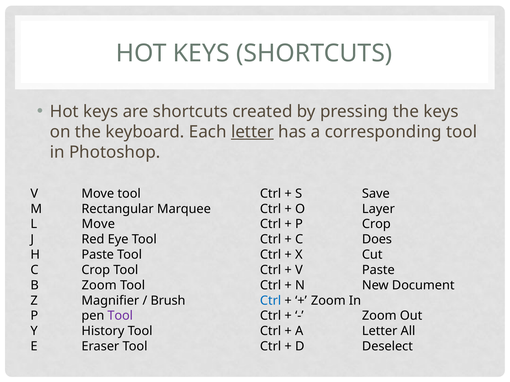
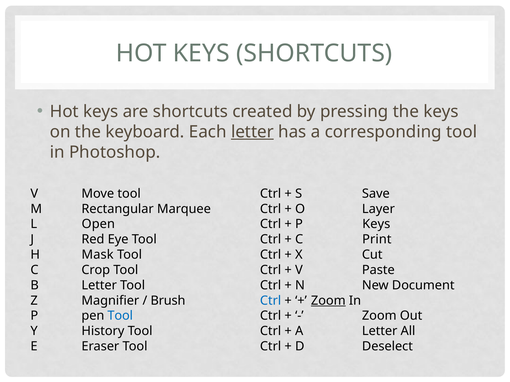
L Move: Move -> Open (98, 224)
P Crop: Crop -> Keys (376, 224)
Does: Does -> Print (377, 240)
H Paste: Paste -> Mask (98, 255)
B Zoom: Zoom -> Letter (99, 286)
Zoom underline: none -> present (328, 301)
Tool colour: purple -> blue (120, 316)
